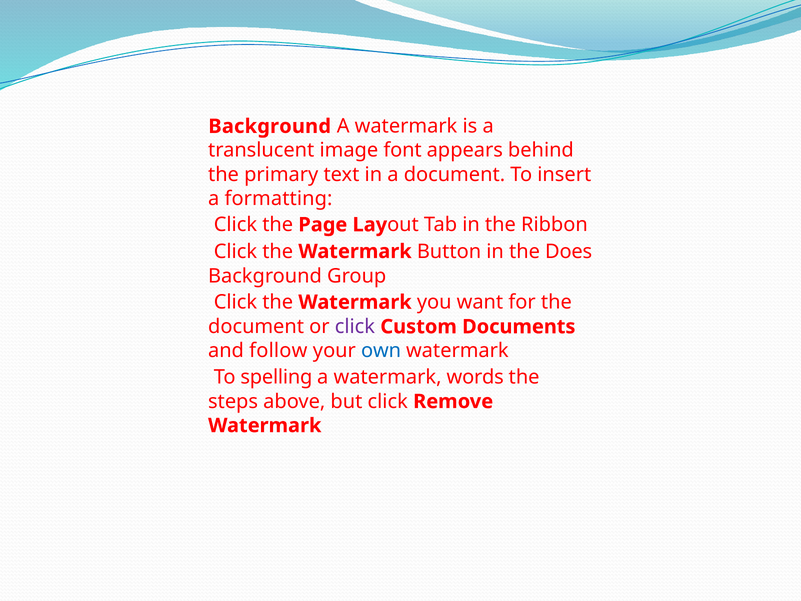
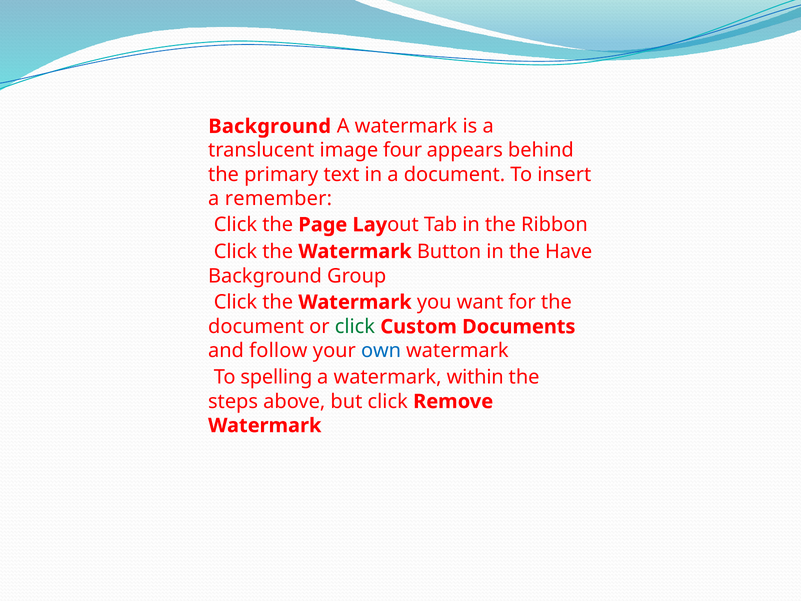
font: font -> four (403, 150)
formatting: formatting -> remember (278, 198)
Does: Does -> Have (569, 251)
click colour: purple -> green (355, 327)
words: words -> within (475, 377)
